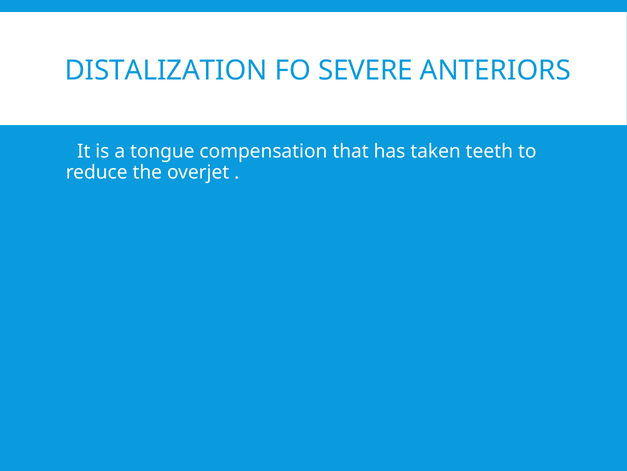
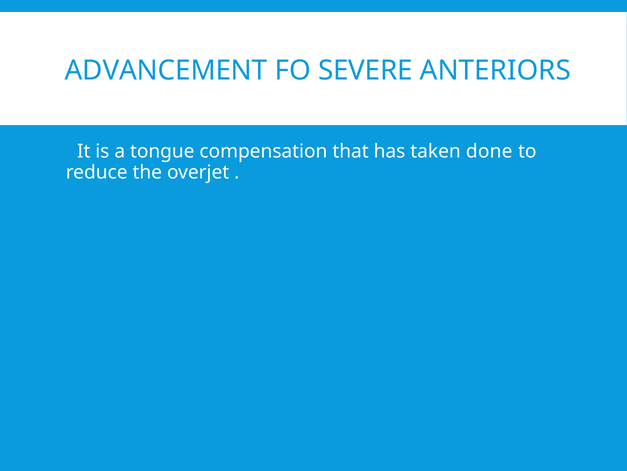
DISTALIZATION: DISTALIZATION -> ADVANCEMENT (166, 71)
teeth: teeth -> done (489, 151)
